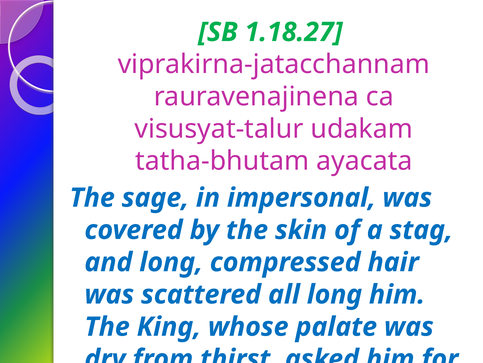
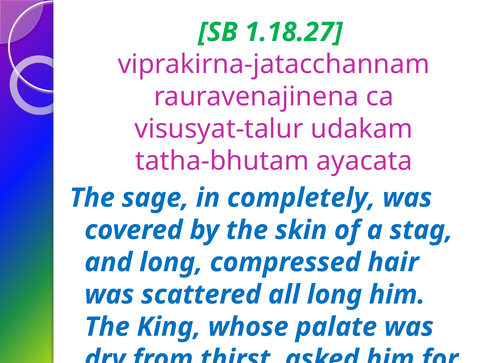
impersonal: impersonal -> completely (301, 197)
